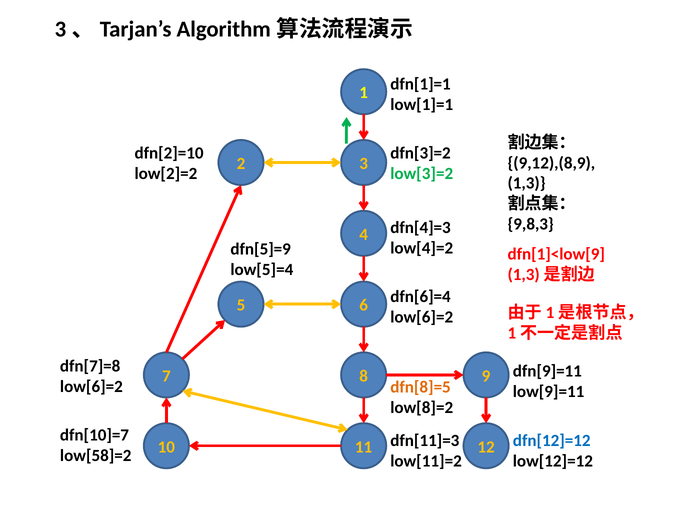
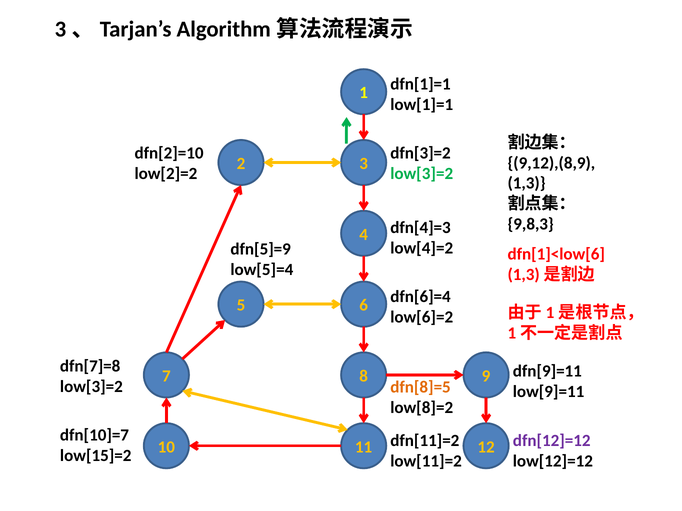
dfn[1]<low[9: dfn[1]<low[9 -> dfn[1]<low[6 (556, 255)
low[6]=2: low[6]=2 -> low[3]=2 (91, 387)
dfn[11]=3: dfn[11]=3 -> dfn[11]=2 (425, 441)
dfn[12]=12 colour: blue -> purple (552, 441)
low[58]=2: low[58]=2 -> low[15]=2 (96, 456)
